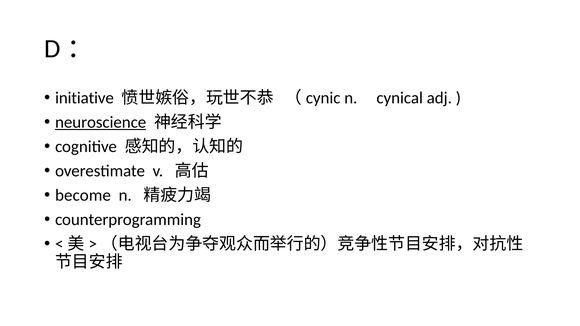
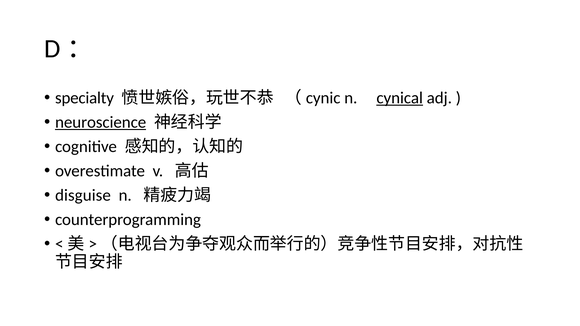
initiative: initiative -> specialty (84, 98)
cynical underline: none -> present (400, 98)
become: become -> disguise (83, 195)
